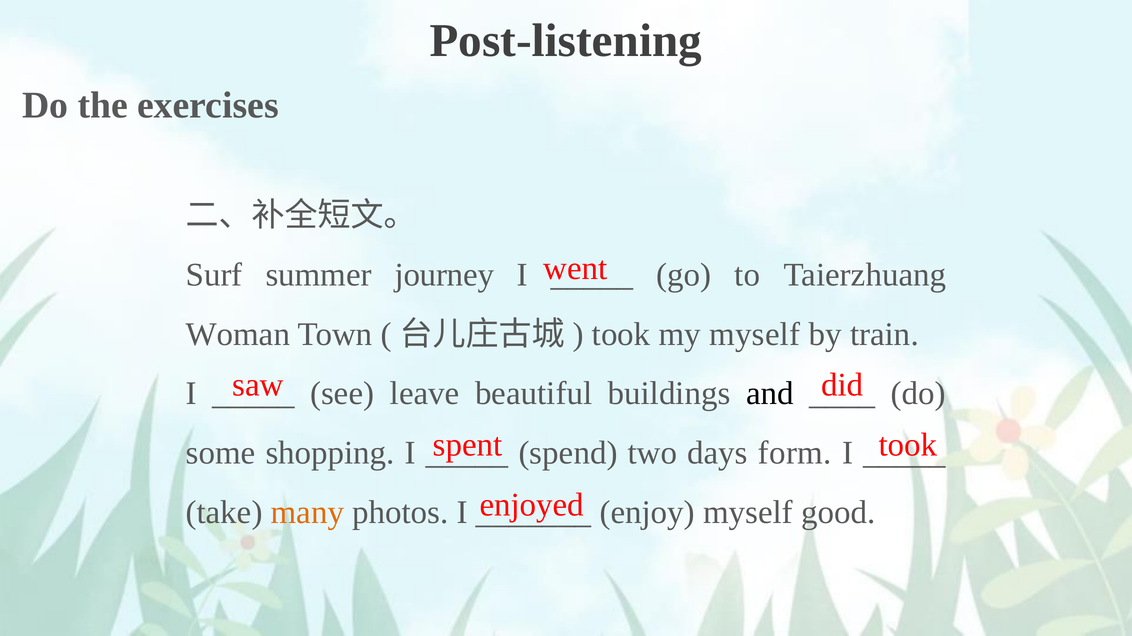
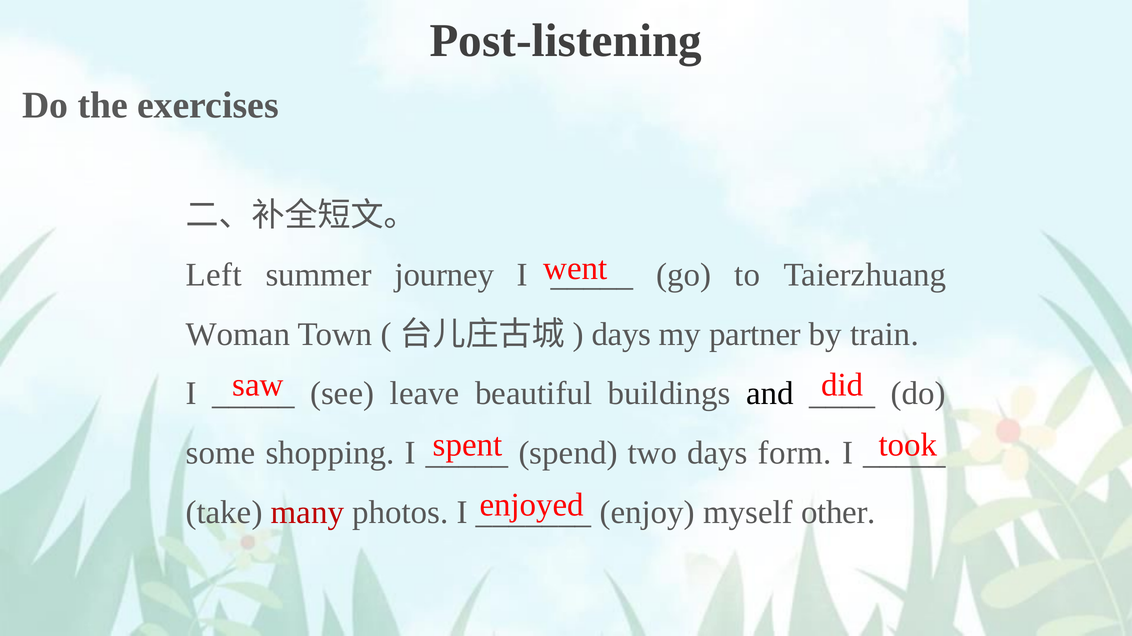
Surf: Surf -> Left (214, 275)
took: took -> days (621, 335)
my myself: myself -> partner (755, 335)
many colour: orange -> red (307, 513)
good: good -> other (838, 513)
